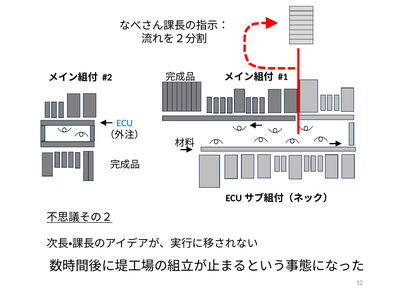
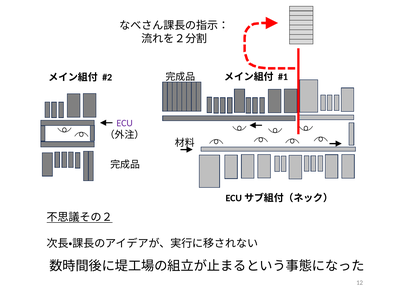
ECU colour: blue -> purple (125, 123)
